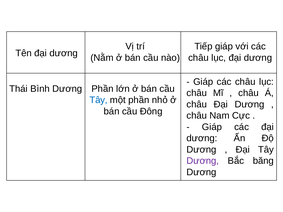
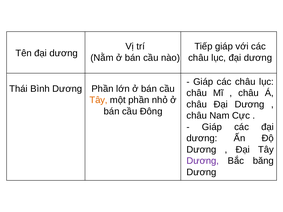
Tây colour: blue -> orange (99, 100)
